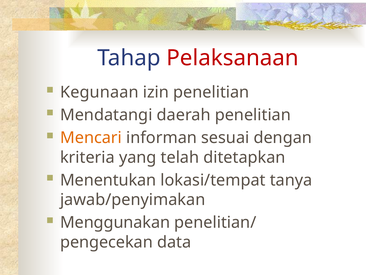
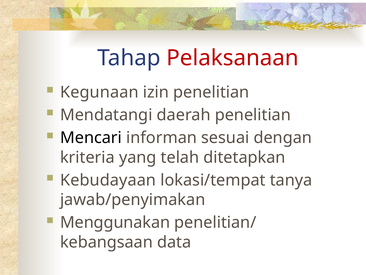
Mencari colour: orange -> black (91, 138)
Menentukan: Menentukan -> Kebudayaan (108, 180)
pengecekan: pengecekan -> kebangsaan (106, 242)
